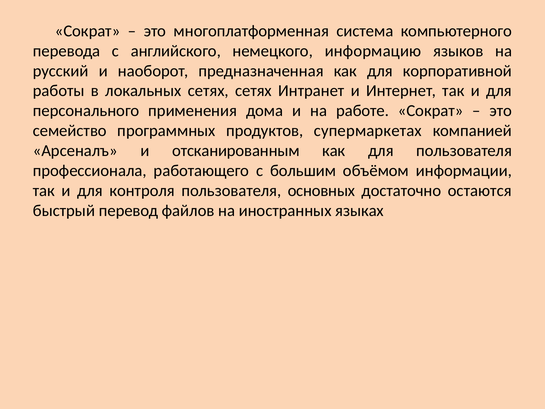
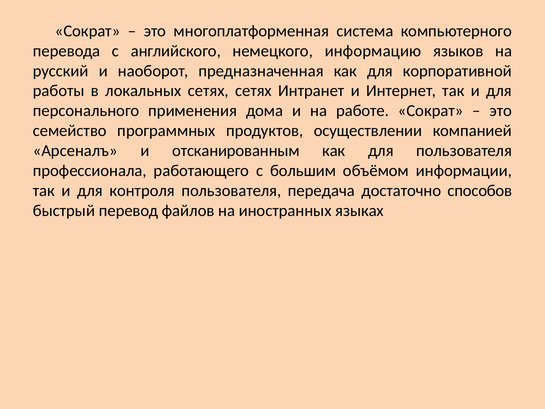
супермаркетах: супермаркетах -> осуществлении (368, 131)
основных: основных -> передача (321, 191)
остаются: остаются -> способов (480, 191)
